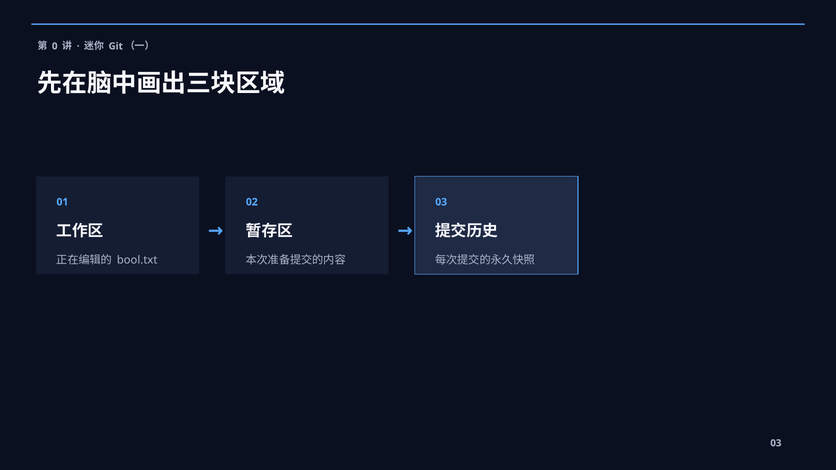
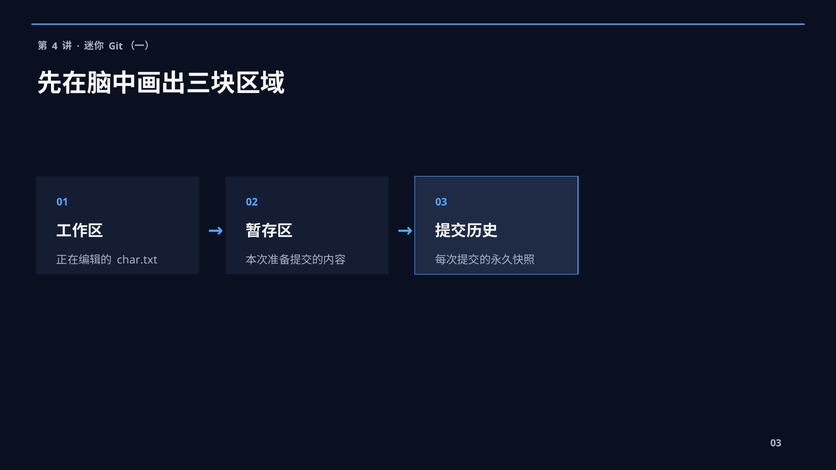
0: 0 -> 4 (55, 46)
bool.txt: bool.txt -> char.txt (137, 260)
